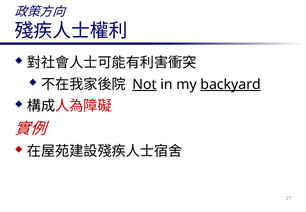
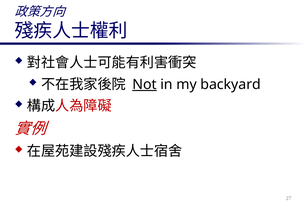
backyard underline: present -> none (231, 84)
